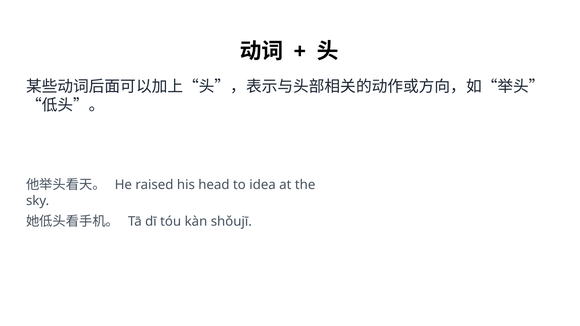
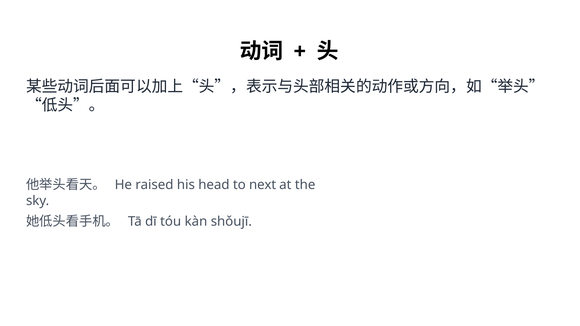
idea: idea -> next (263, 185)
